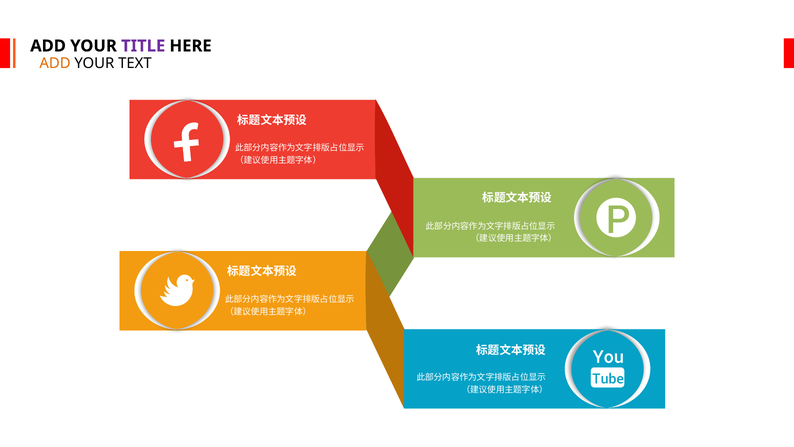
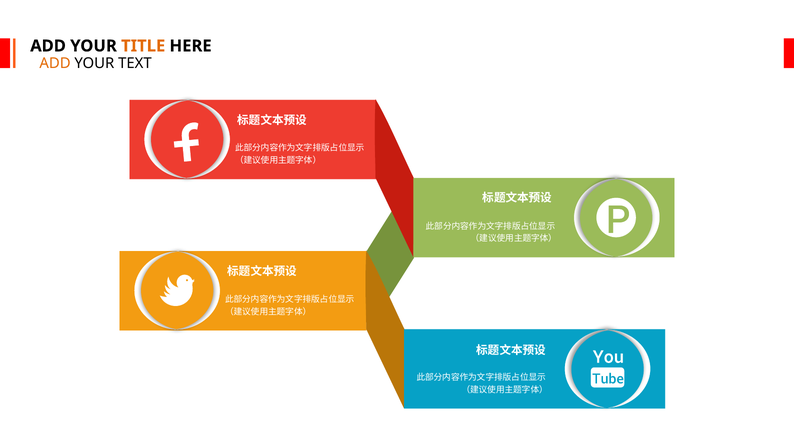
TITLE colour: purple -> orange (143, 46)
